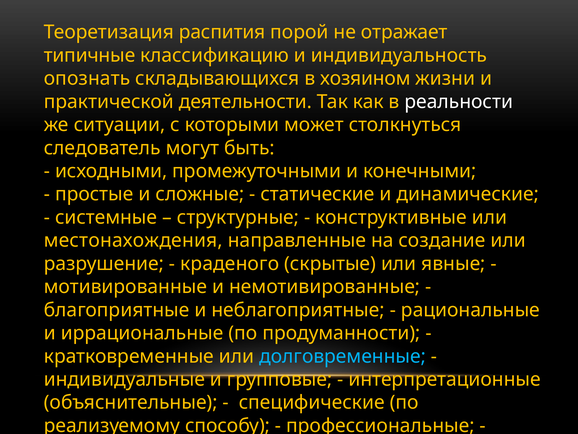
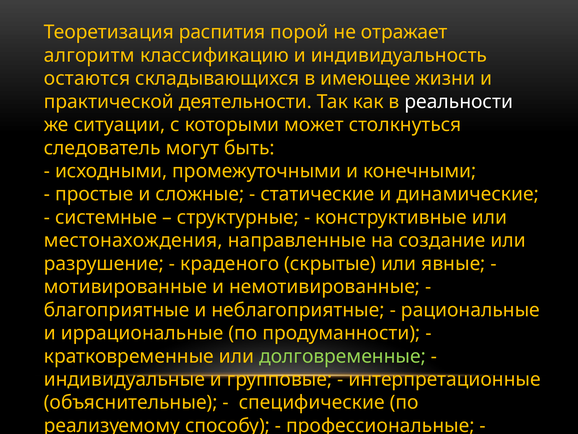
типичные: типичные -> алгоритм (89, 55)
опознать: опознать -> остаются (87, 78)
хозяином: хозяином -> имеющее (365, 78)
долговременные colour: light blue -> light green (343, 356)
